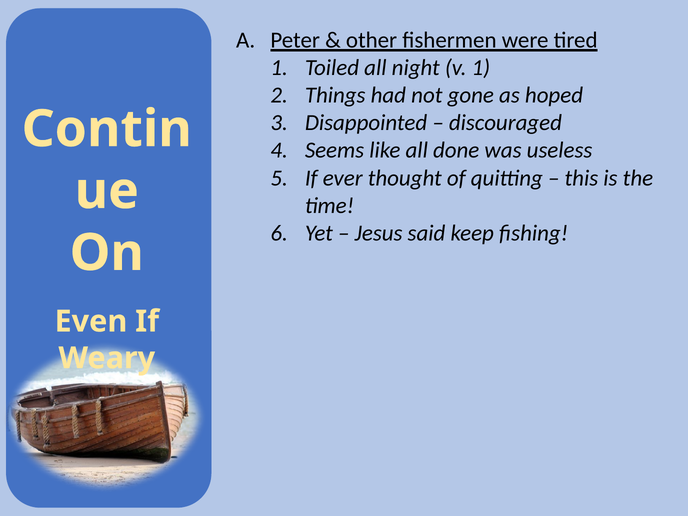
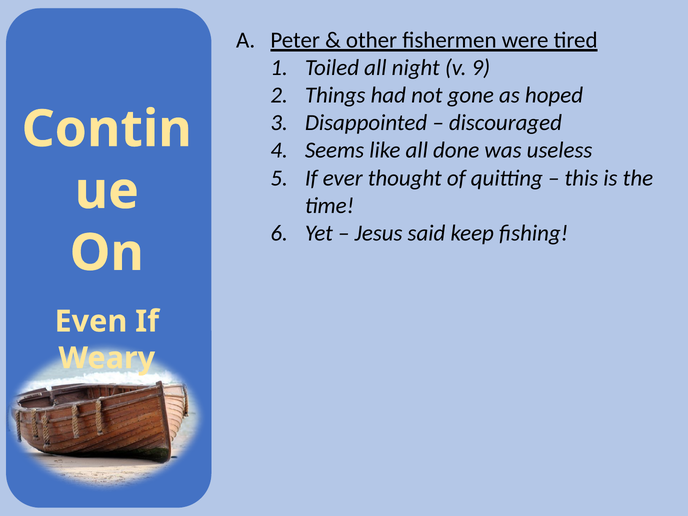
v 1: 1 -> 9 (481, 68)
